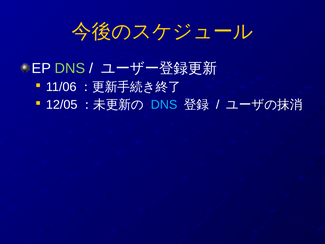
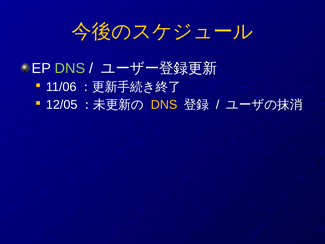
DNS colour: light blue -> yellow (164, 105)
